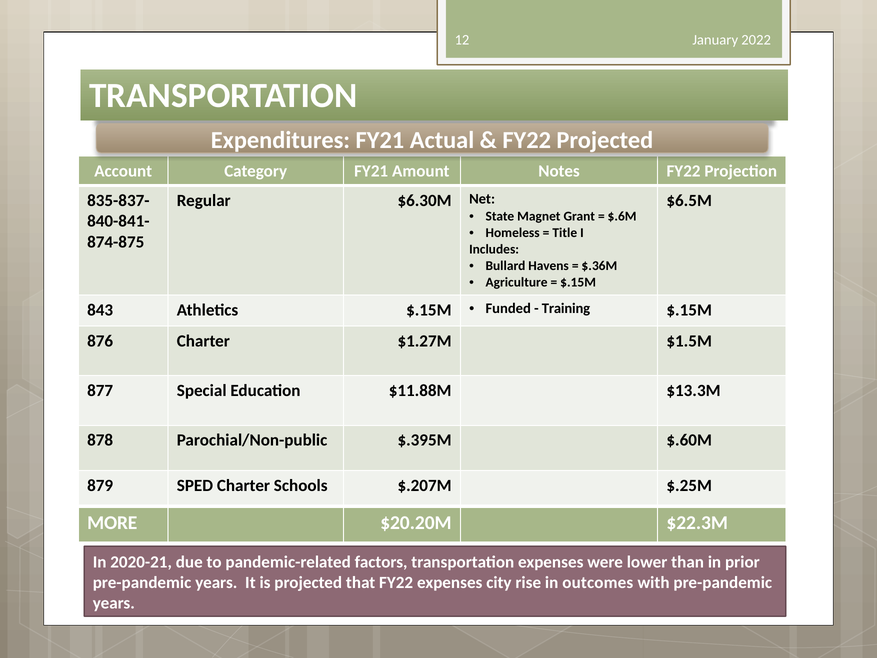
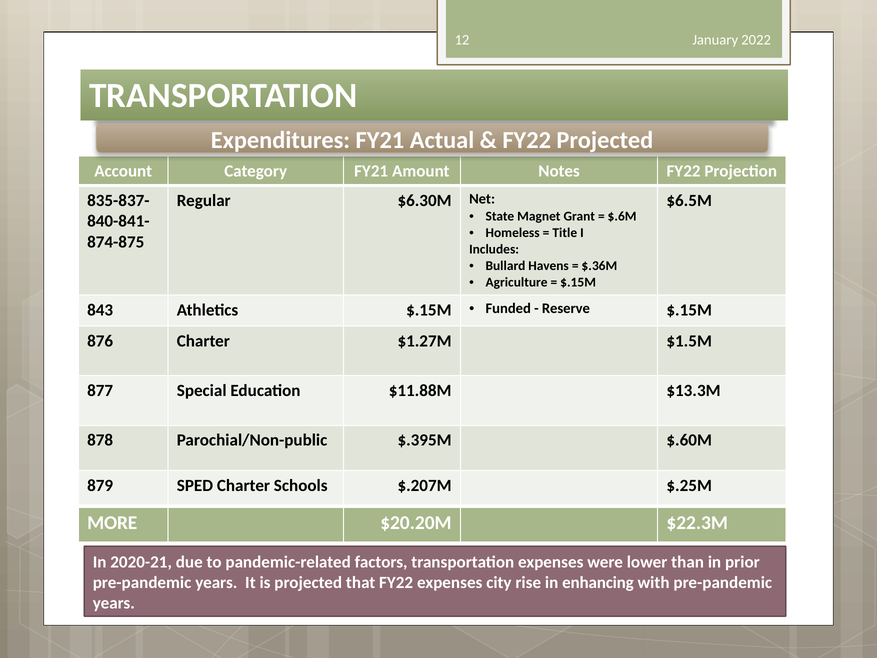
Training: Training -> Reserve (566, 308)
outcomes: outcomes -> enhancing (598, 582)
